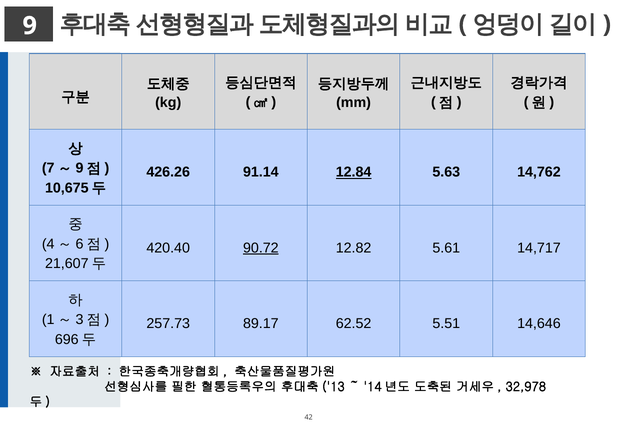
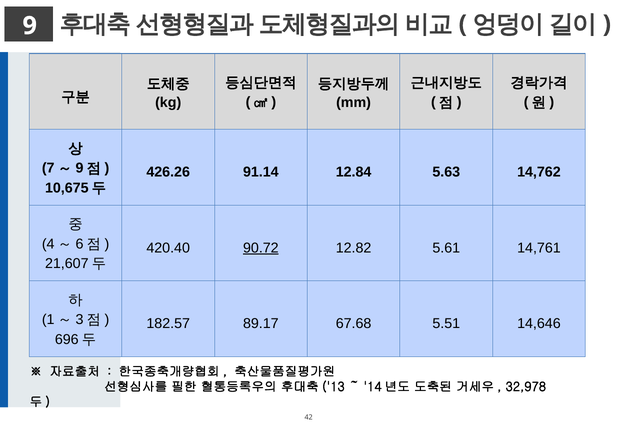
12.84 underline: present -> none (354, 172)
14,717: 14,717 -> 14,761 (539, 248)
257.73: 257.73 -> 182.57 (168, 324)
62.52: 62.52 -> 67.68 (354, 324)
